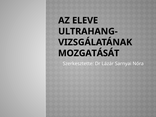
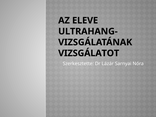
MOZGATÁSÁT: MOZGATÁSÁT -> VIZSGÁLATOT (89, 53)
